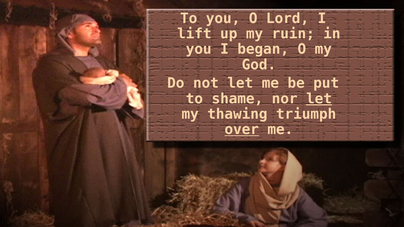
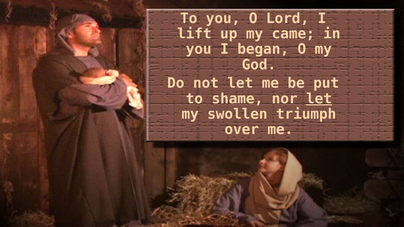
ruin: ruin -> came (293, 34)
thawing: thawing -> swollen (237, 114)
over underline: present -> none (242, 130)
